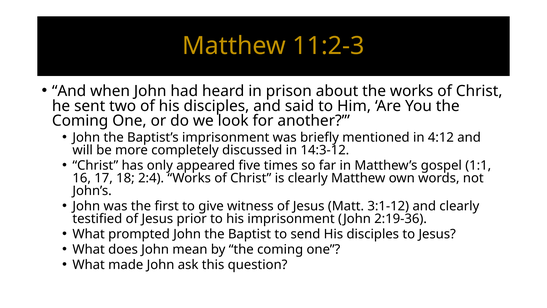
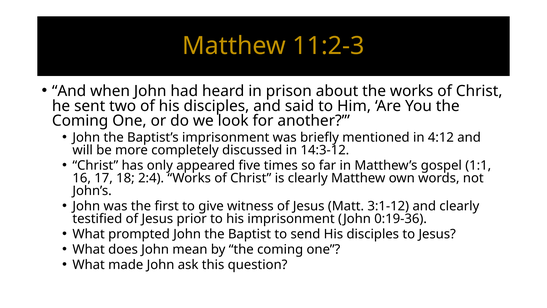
2:19-36: 2:19-36 -> 0:19-36 (401, 219)
